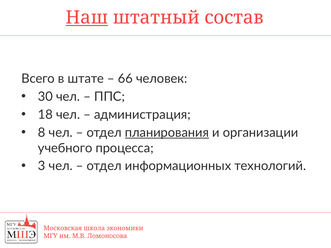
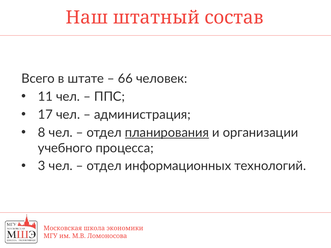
Наш underline: present -> none (87, 18)
30: 30 -> 11 (45, 97)
18: 18 -> 17 (45, 115)
